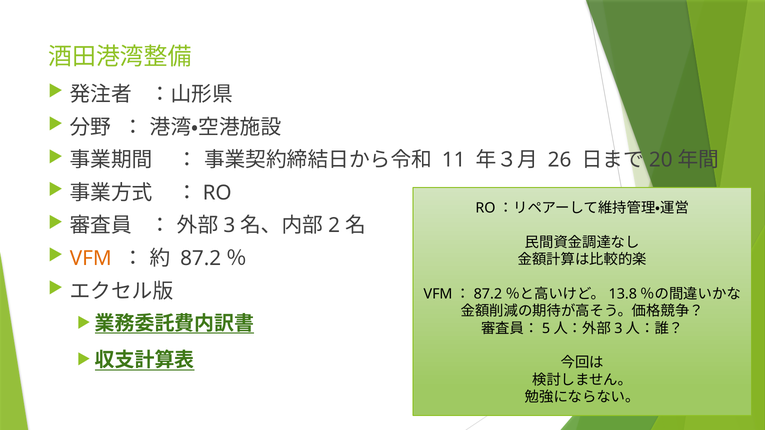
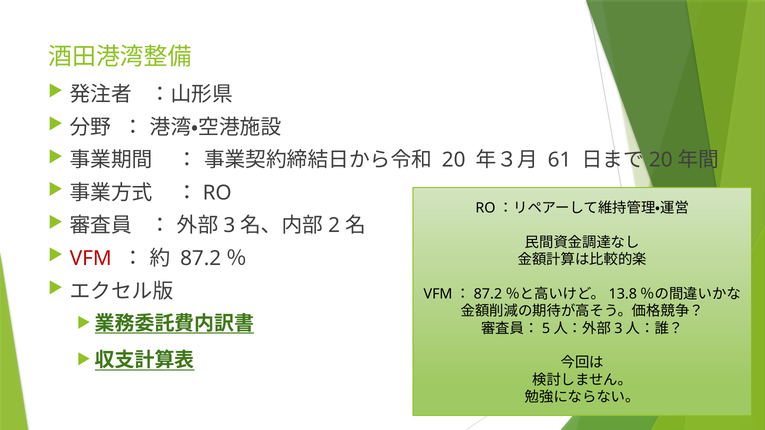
11: 11 -> 20 (454, 160)
26: 26 -> 61 (560, 160)
VFM colour: orange -> red (91, 259)
